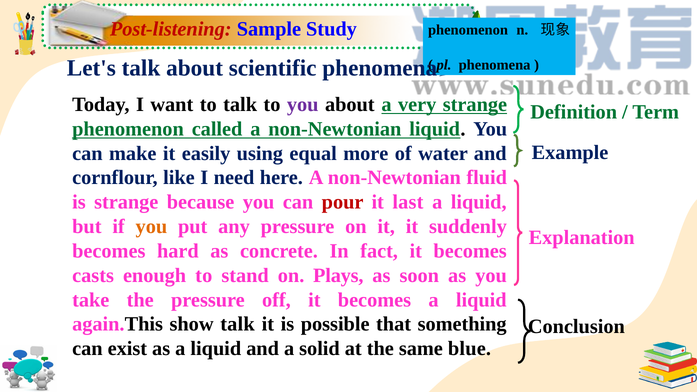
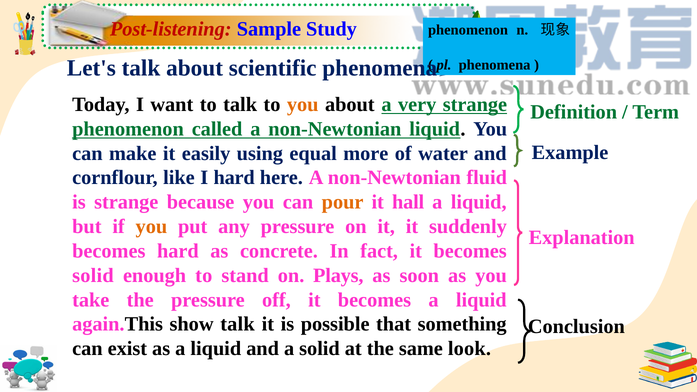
you colour: purple -> orange (303, 105)
I need: need -> hard (234, 178)
pour colour: red -> orange (343, 202)
last: last -> hall (408, 202)
casts: casts -> solid (93, 275)
blue: blue -> look (469, 349)
